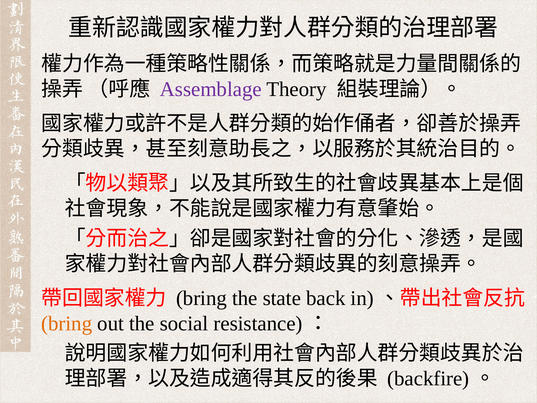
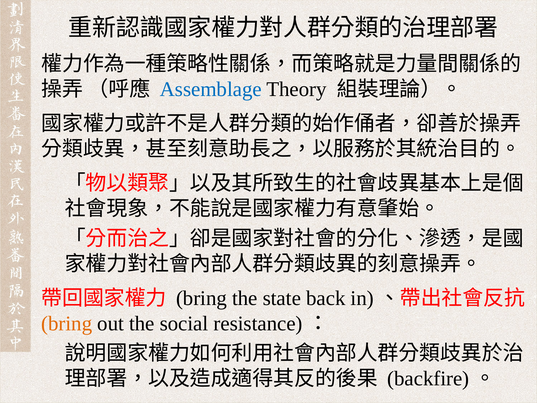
Assemblage colour: purple -> blue (211, 89)
